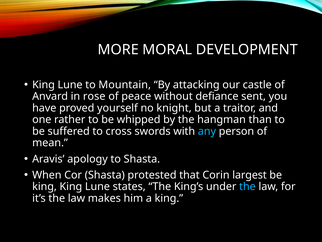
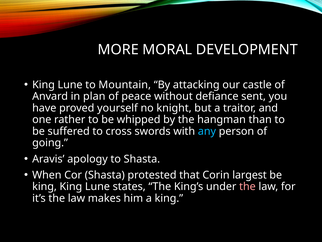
rose: rose -> plan (94, 96)
mean: mean -> going (50, 143)
the colour: light blue -> pink (247, 186)
